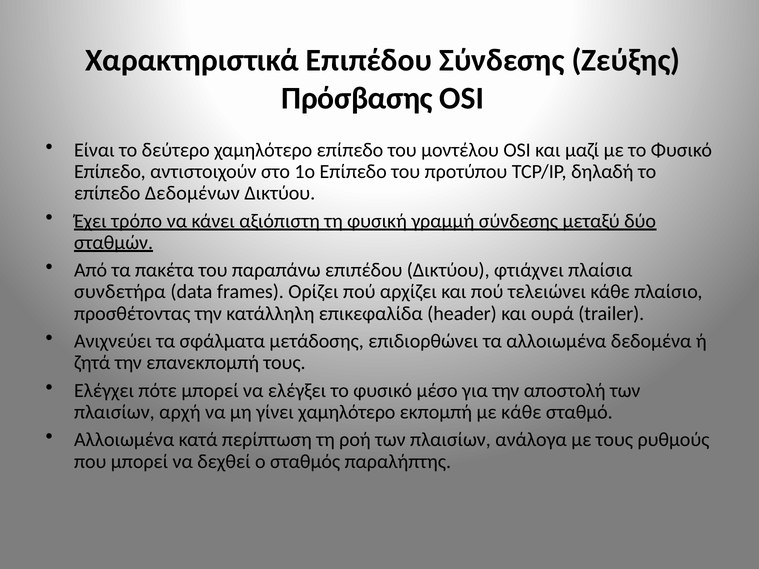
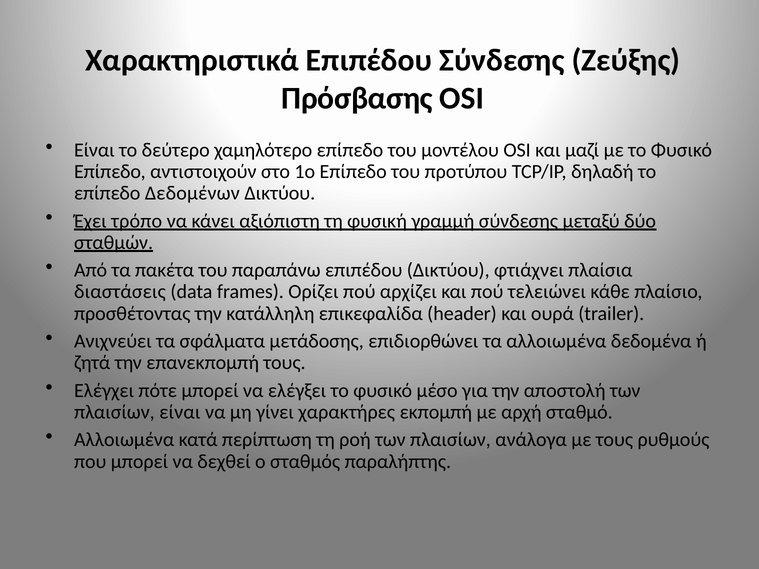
συνδετήρα: συνδετήρα -> διαστάσεις (120, 292)
πλαισίων αρχή: αρχή -> είναι (180, 412)
γίνει χαμηλότερο: χαμηλότερο -> χαρακτήρες (347, 412)
με κάθε: κάθε -> αρχή (521, 412)
